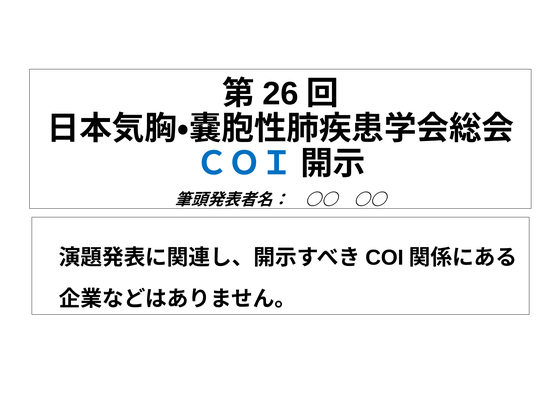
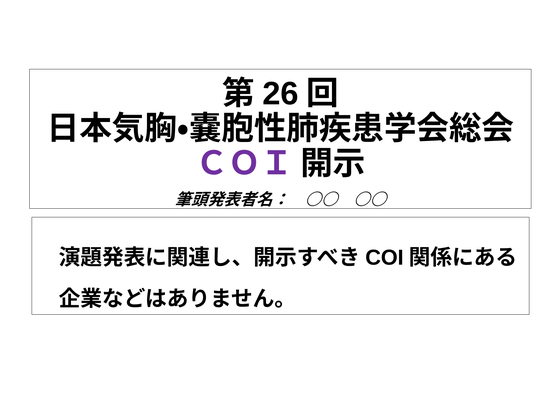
ＣＯＩ colour: blue -> purple (244, 164)
